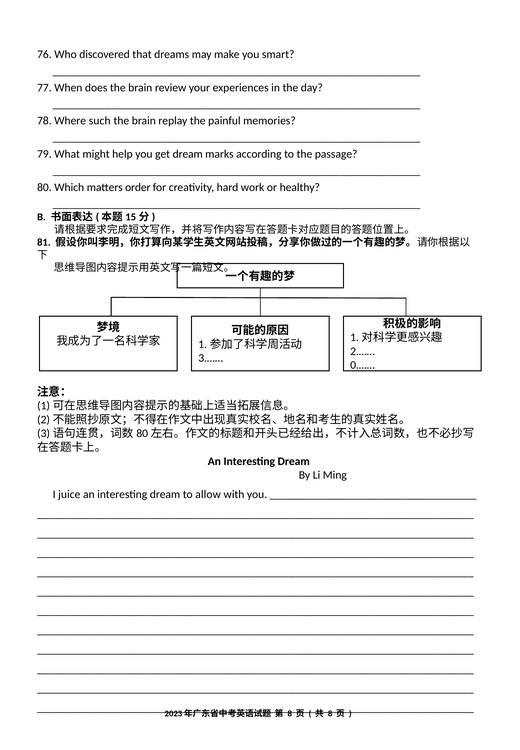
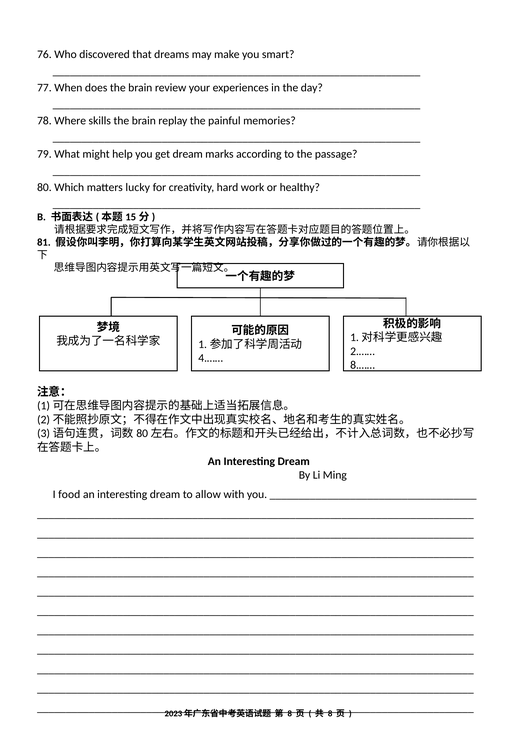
such: such -> skills (100, 121)
order: order -> lucky (138, 187)
3.……: 3.…… -> 4.…… (211, 359)
0.……: 0.…… -> 8.…… (363, 366)
juice: juice -> food (69, 495)
